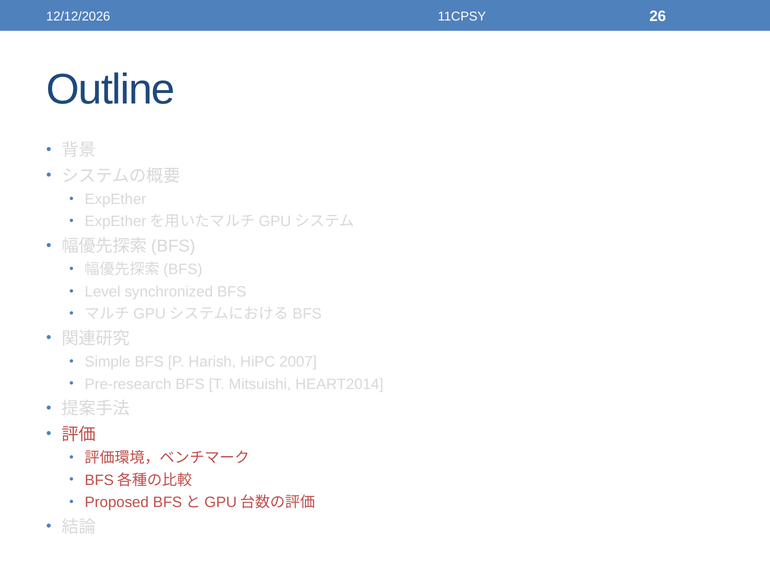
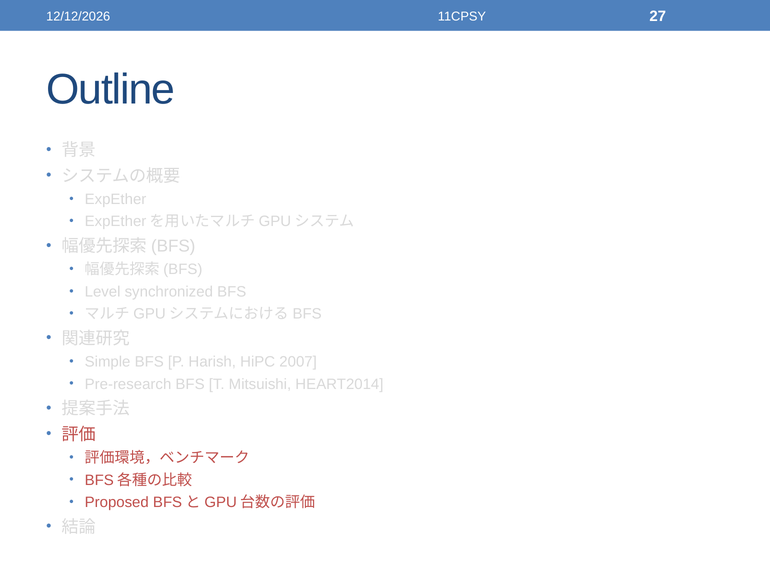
26: 26 -> 27 (658, 16)
